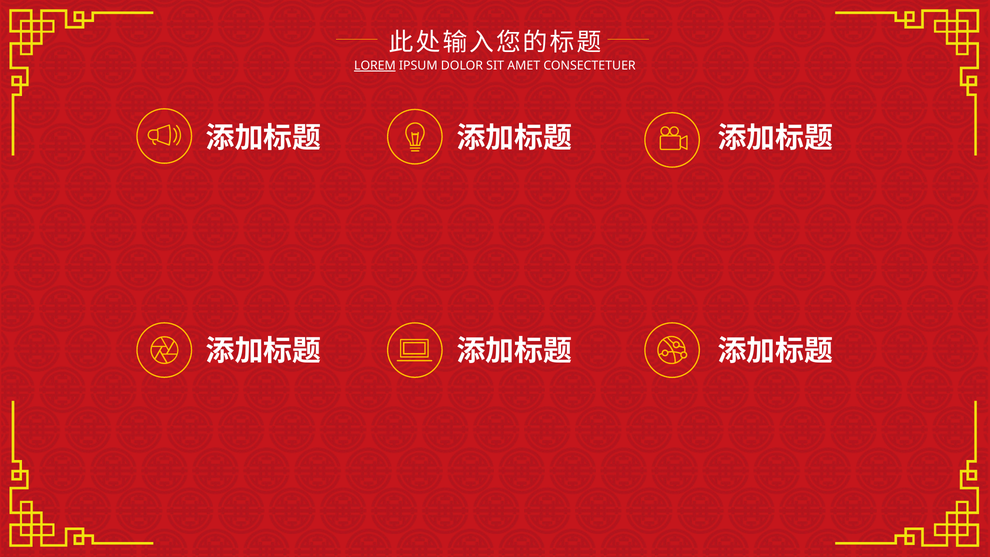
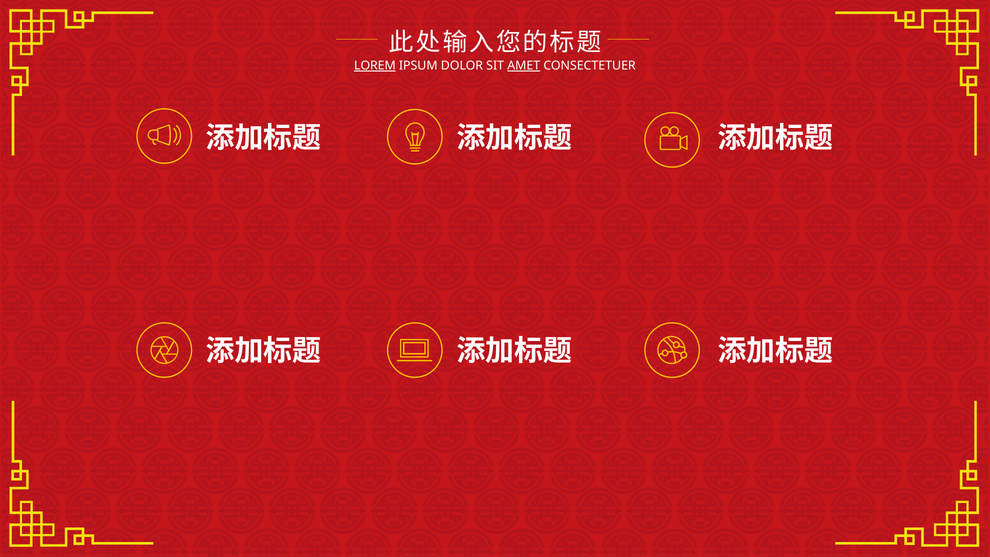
AMET underline: none -> present (524, 66)
